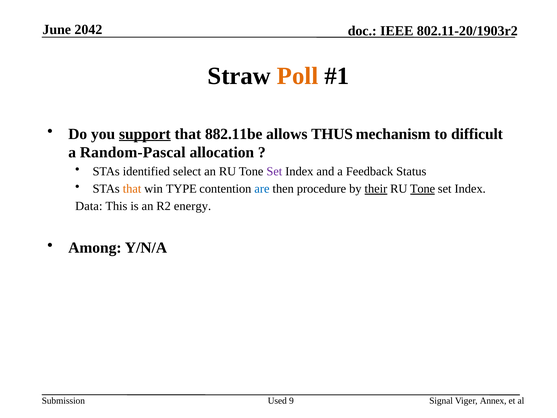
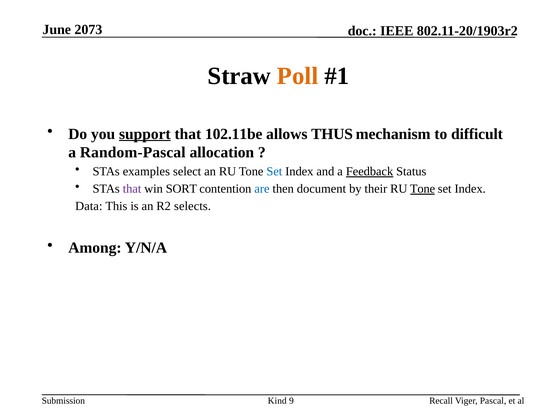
2042: 2042 -> 2073 (88, 30)
882.11be: 882.11be -> 102.11be (234, 134)
identified: identified -> examples (146, 171)
Set colour: purple -> blue (274, 171)
Feedback underline: none -> present (370, 171)
that colour: orange -> purple (132, 189)
TYPE: TYPE -> SORT (181, 189)
procedure: procedure -> document (321, 189)
their underline: present -> none (376, 189)
energy: energy -> selects (192, 206)
Used: Used -> Kind (277, 401)
Signal: Signal -> Recall (441, 401)
Annex: Annex -> Pascal (493, 401)
